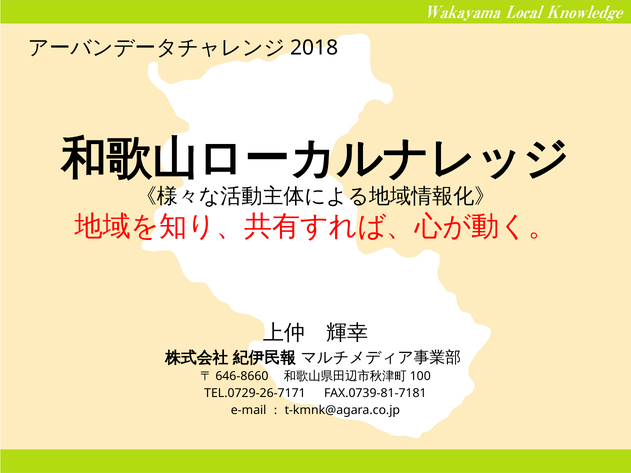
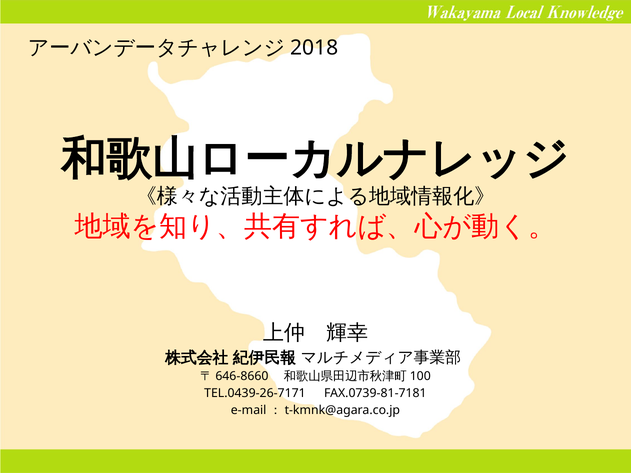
TEL.0729-26-7171: TEL.0729-26-7171 -> TEL.0439-26-7171 (255, 393)
